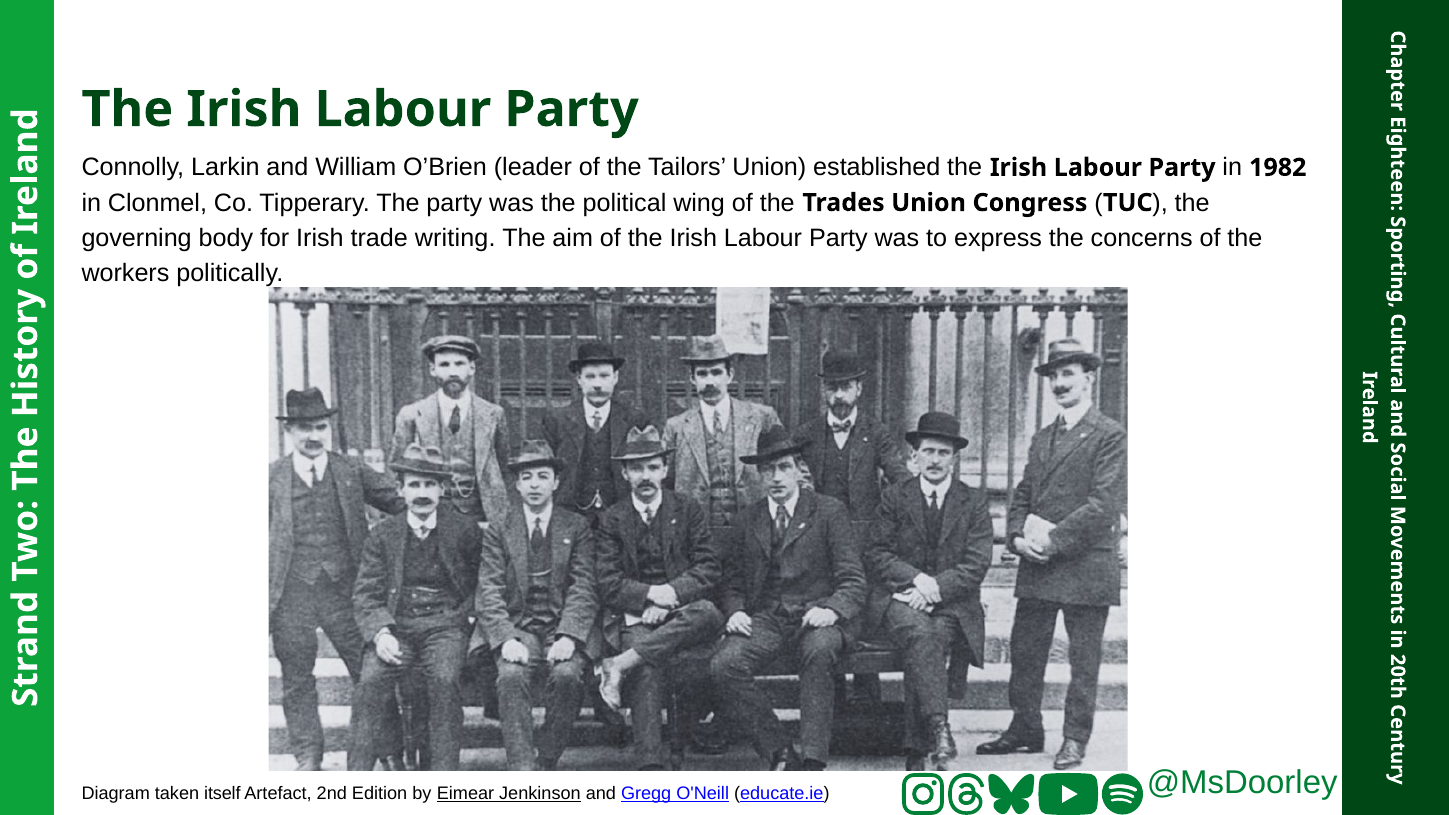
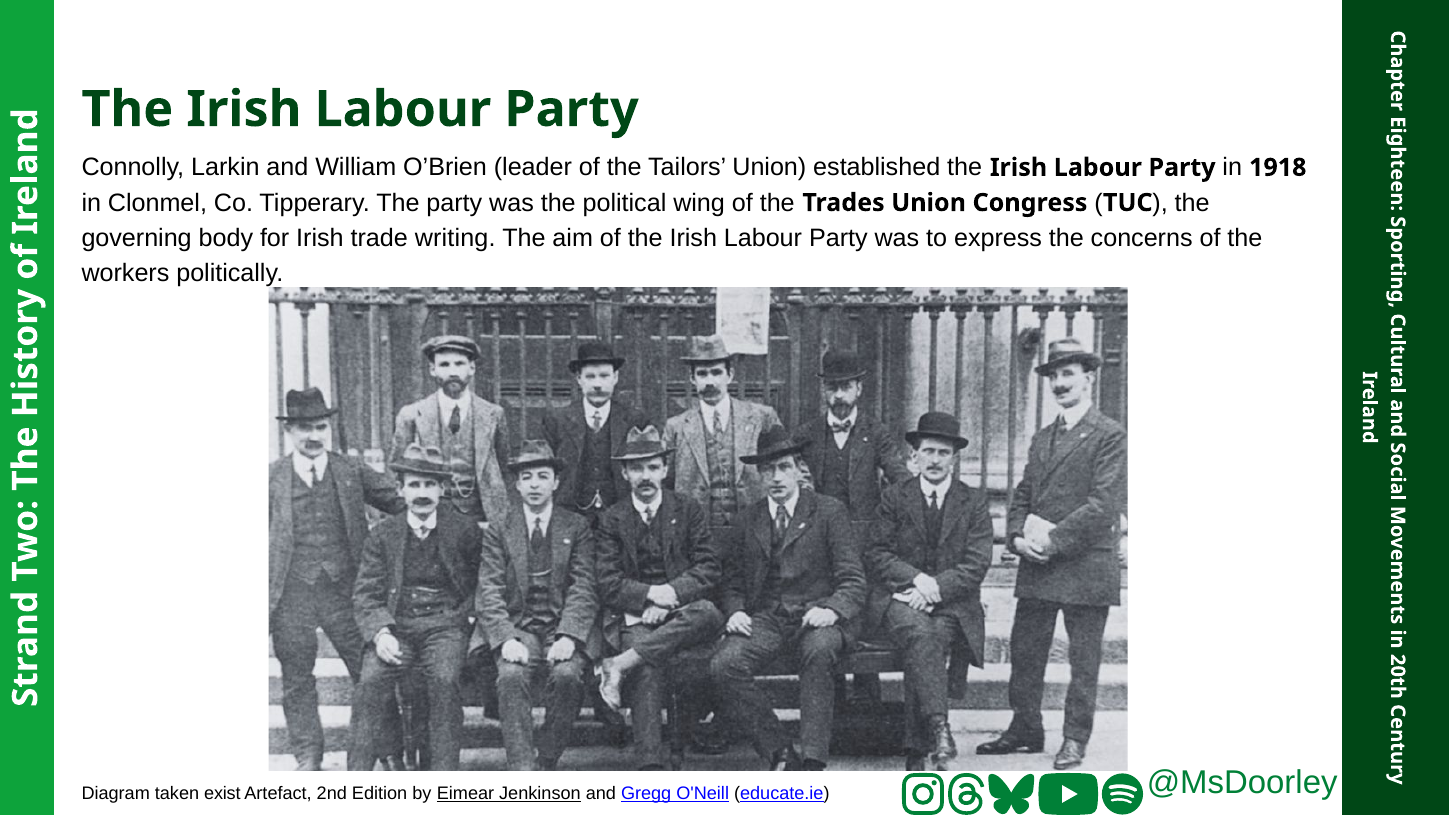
1982: 1982 -> 1918 (1278, 168)
itself: itself -> exist (222, 793)
